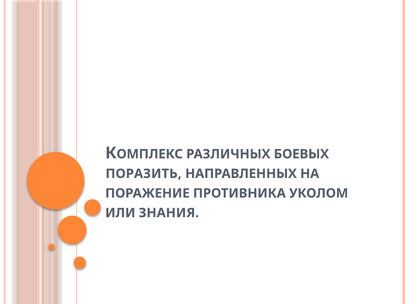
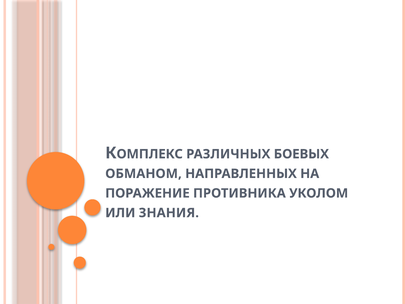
ПОРАЗИТЬ: ПОРАЗИТЬ -> ОБМАНОМ (143, 174)
